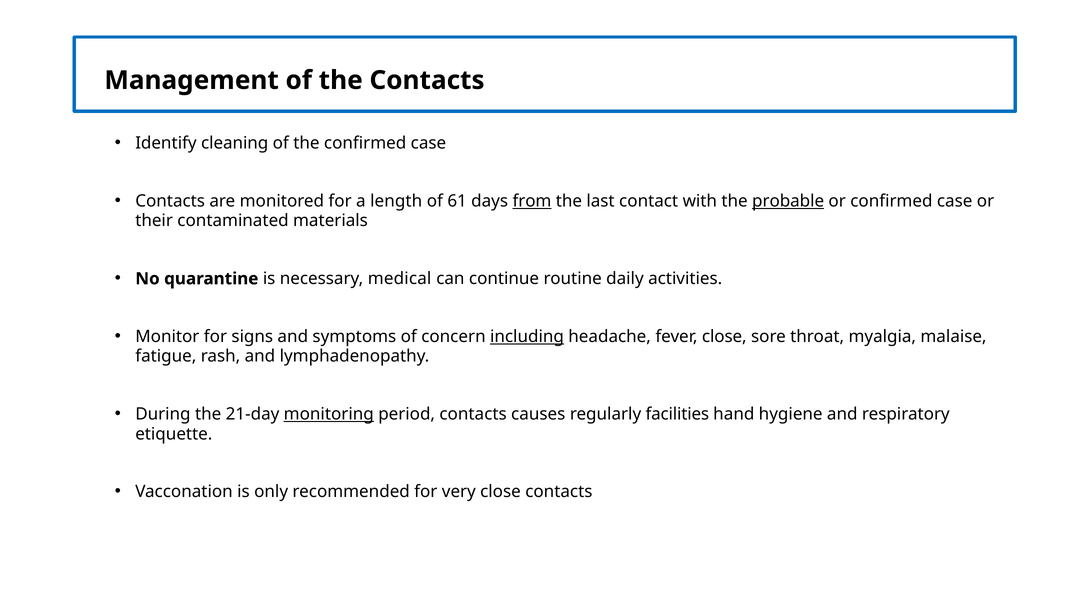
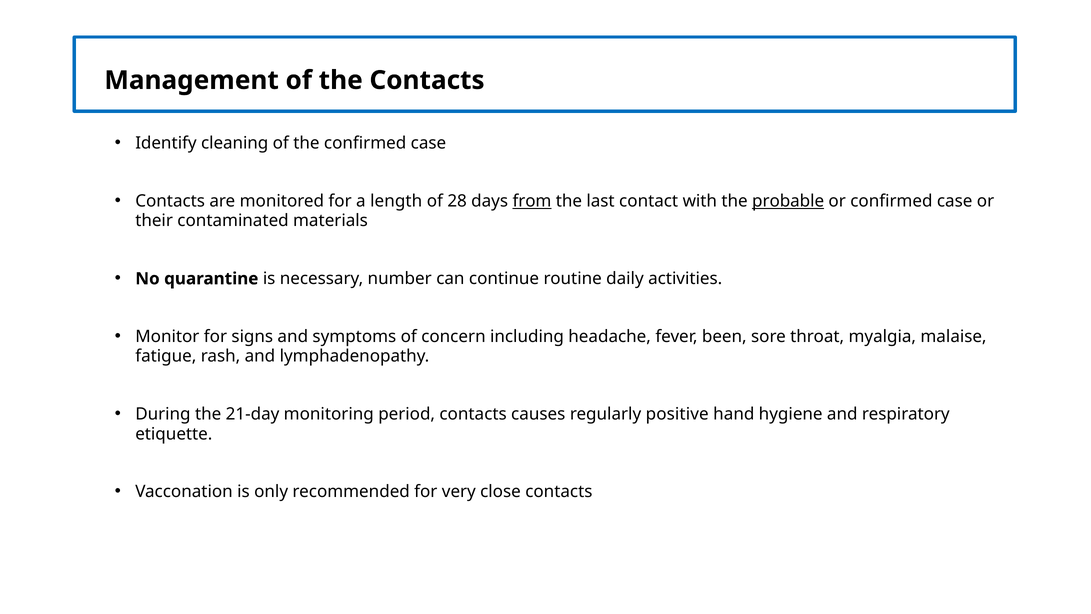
61: 61 -> 28 (457, 201)
medical: medical -> number (400, 279)
including underline: present -> none (527, 336)
fever close: close -> been (724, 336)
monitoring underline: present -> none (329, 414)
facilities: facilities -> positive (677, 414)
